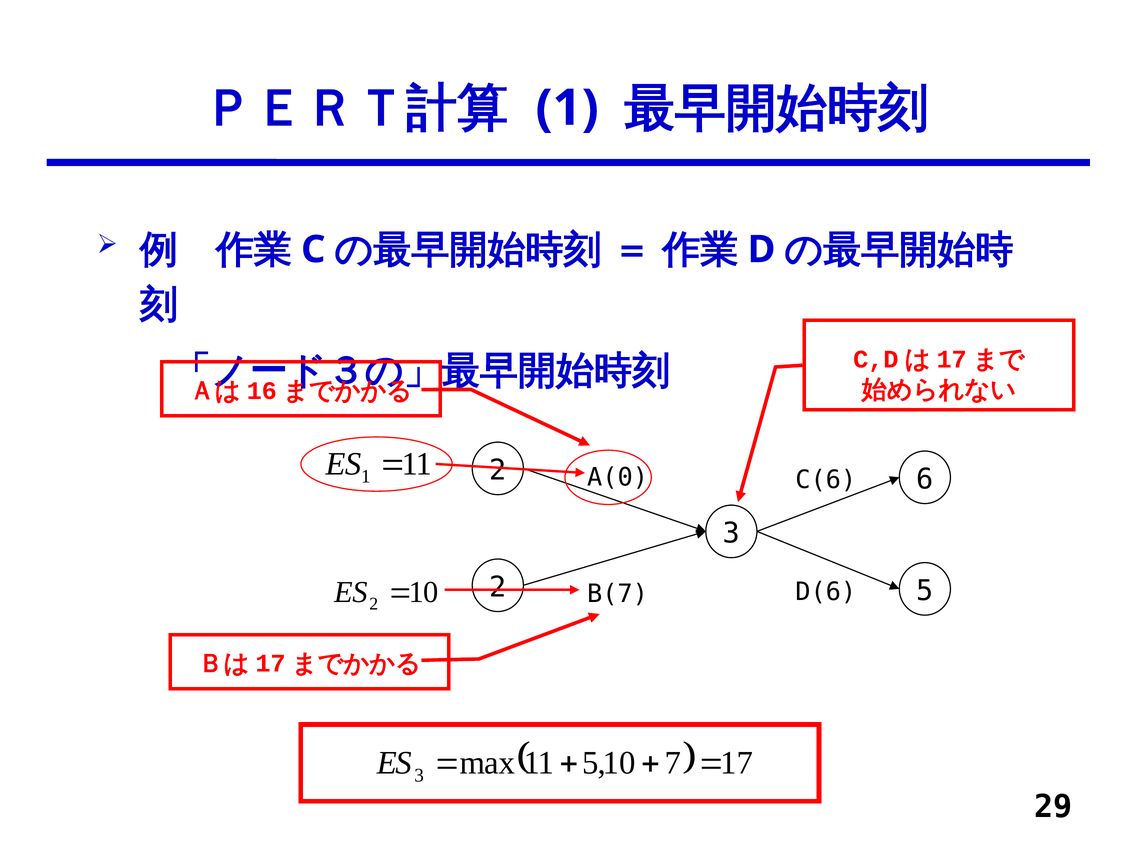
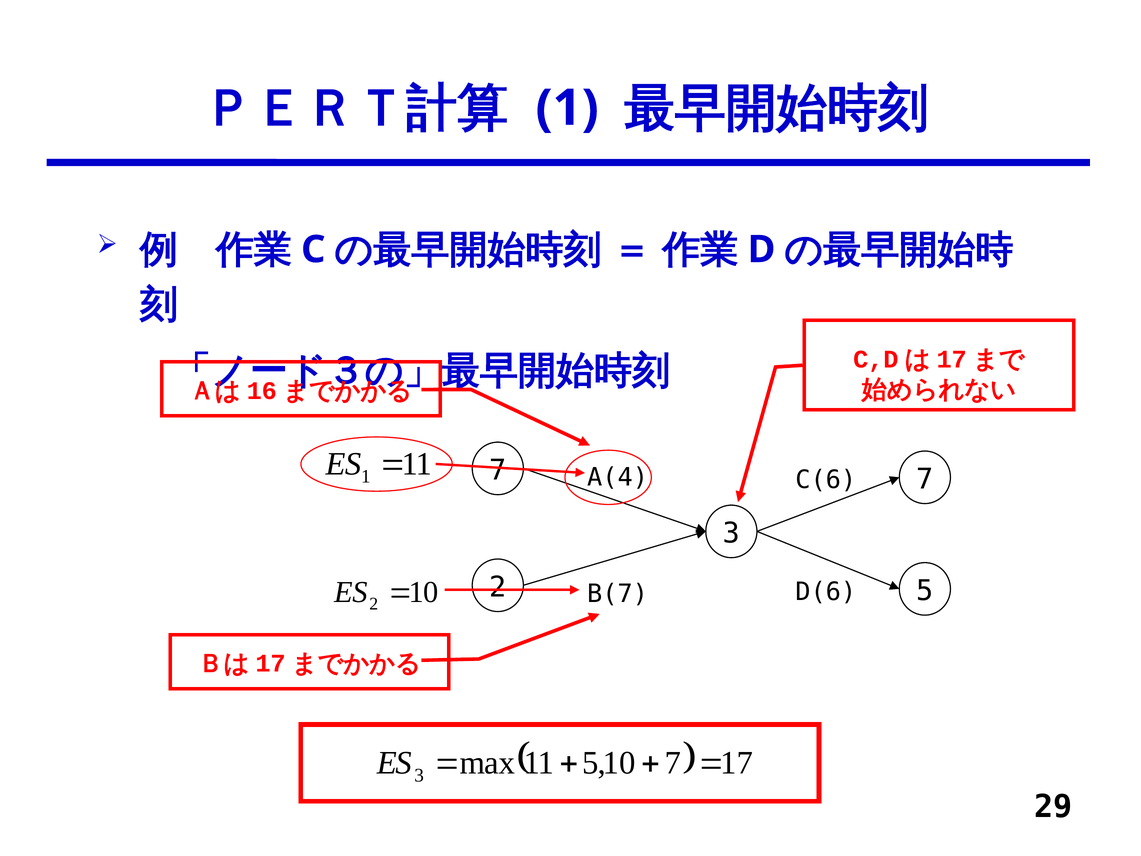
2: 2 -> 7 (498, 470)
A(0: A(0 -> A(4 (618, 477)
C(6 6: 6 -> 7 (925, 479)
